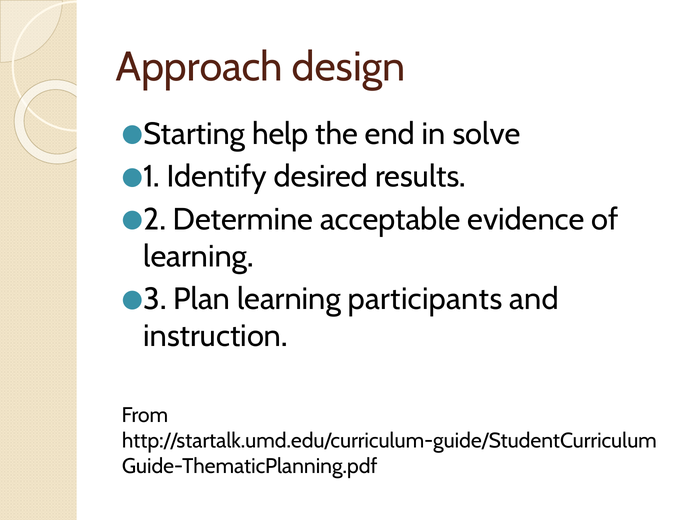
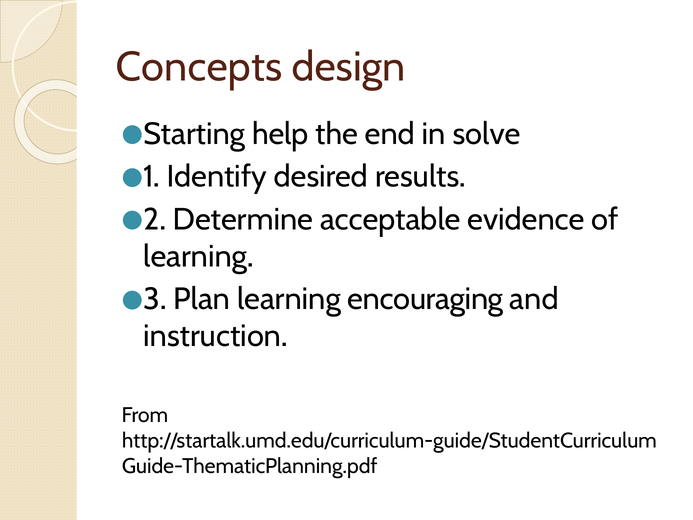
Approach: Approach -> Concepts (199, 67)
participants: participants -> encouraging (425, 299)
